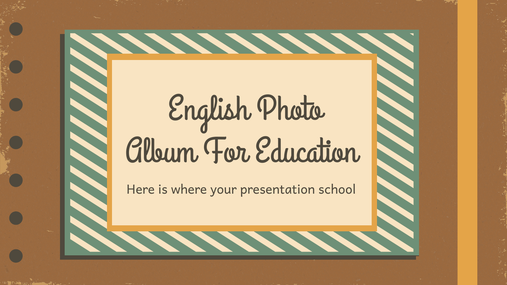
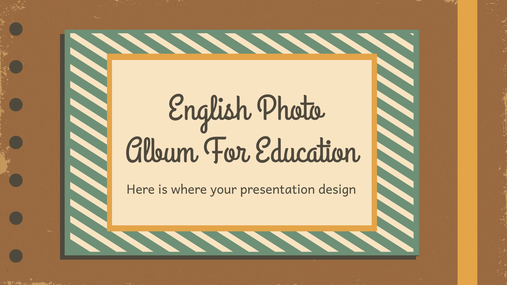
school: school -> design (337, 190)
